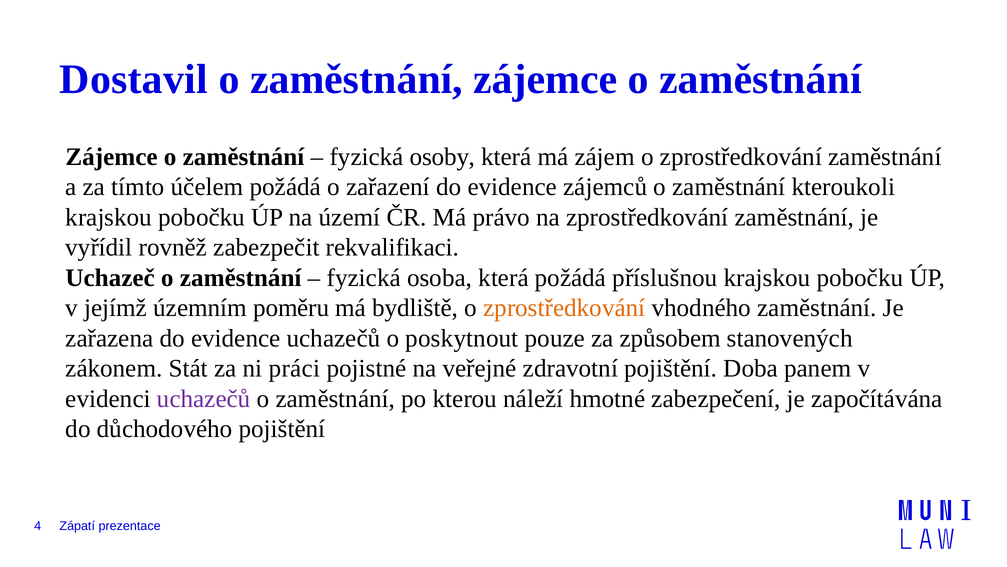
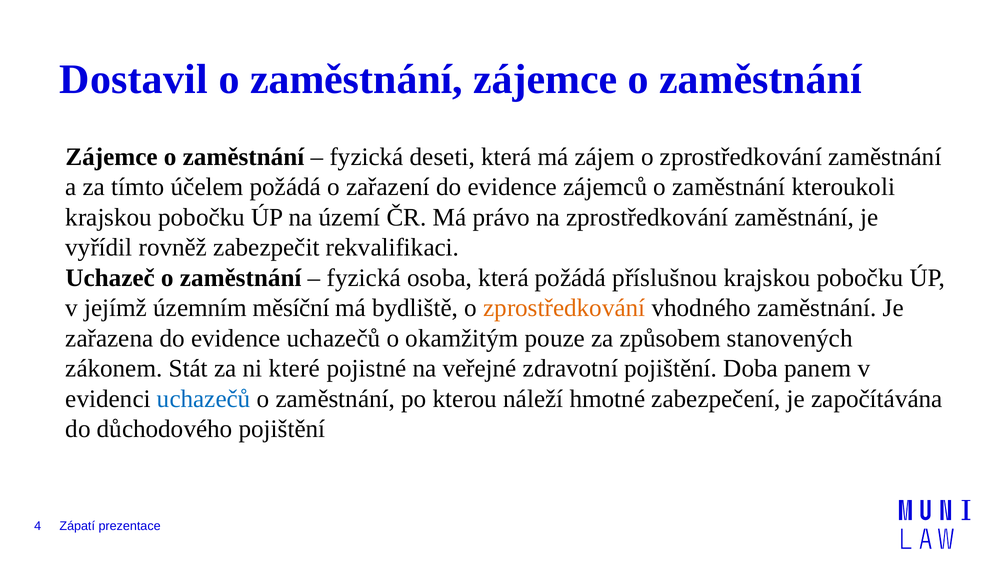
osoby: osoby -> deseti (442, 157)
poměru: poměru -> měsíční (291, 308)
poskytnout: poskytnout -> okamžitým (462, 338)
práci: práci -> které (294, 368)
uchazečů colour: purple -> blue (204, 398)
